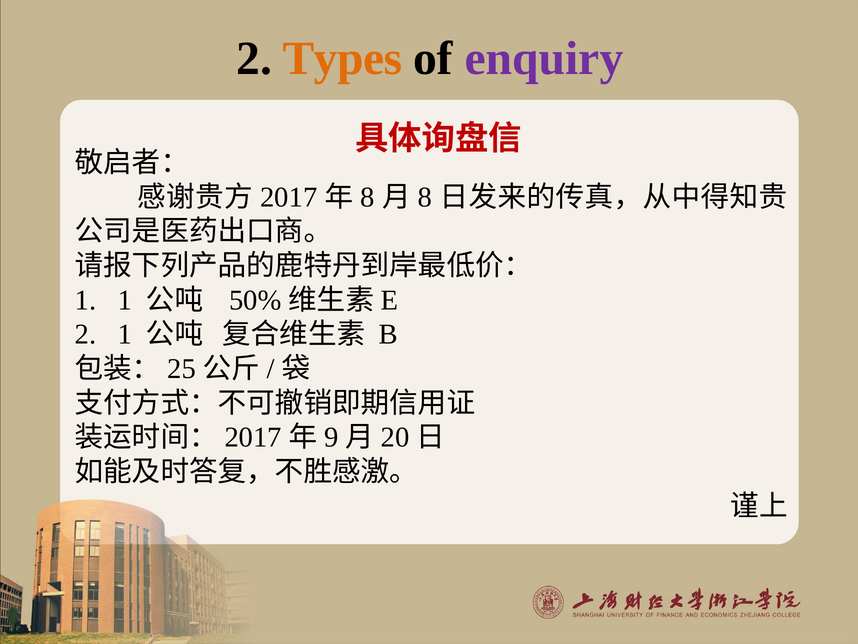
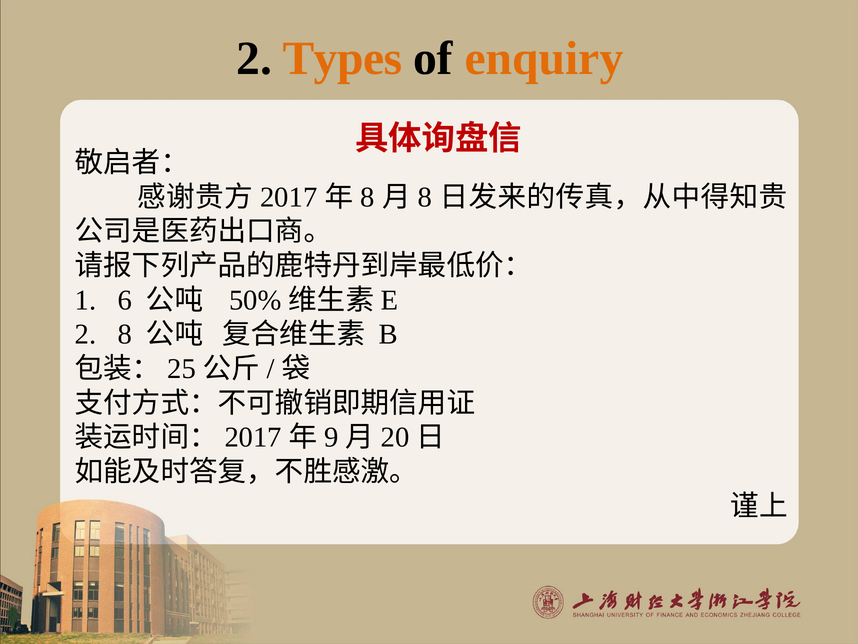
enquiry colour: purple -> orange (544, 58)
1 1: 1 -> 6 (125, 300)
2 1: 1 -> 8 (125, 334)
